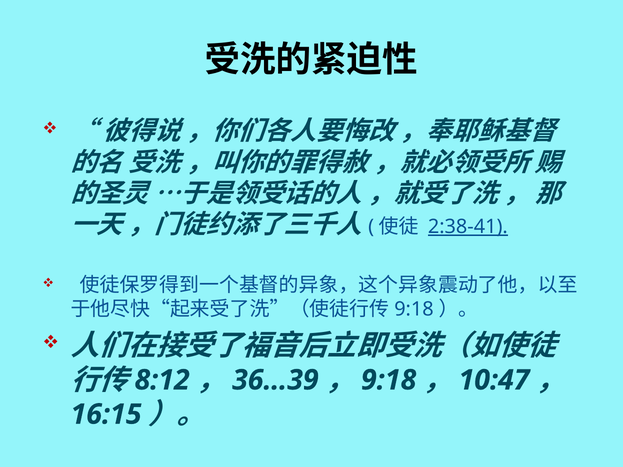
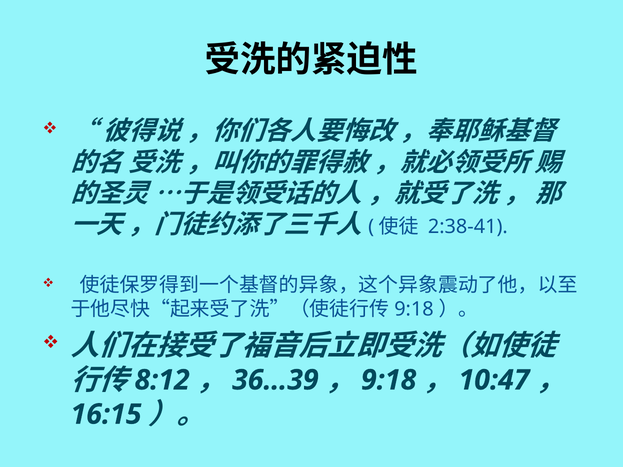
2:38-41 underline: present -> none (468, 227)
